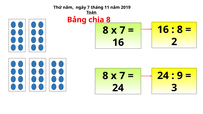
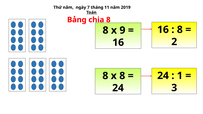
7: 7 -> 9 (122, 30)
9: 9 -> 1 (180, 76)
7: 7 -> 8 (122, 76)
